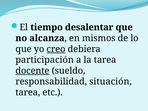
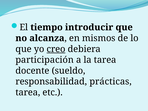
desalentar: desalentar -> introducir (89, 27)
docente underline: present -> none (32, 71)
situación: situación -> prácticas (111, 82)
